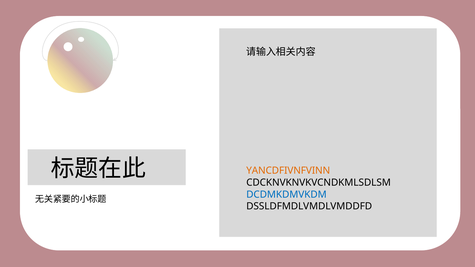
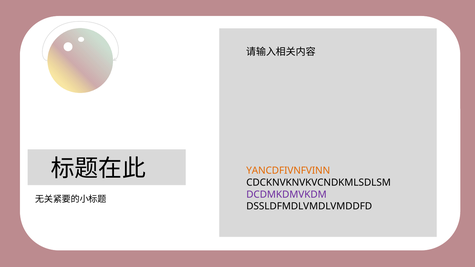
DCDMKDMVKDM colour: blue -> purple (286, 195)
